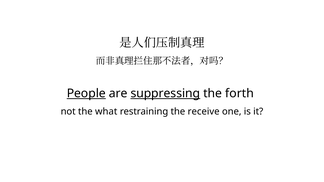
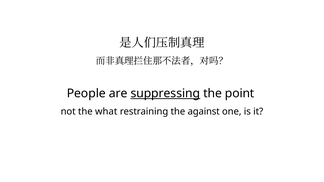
People underline: present -> none (86, 93)
forth: forth -> point (240, 93)
receive: receive -> against (204, 112)
